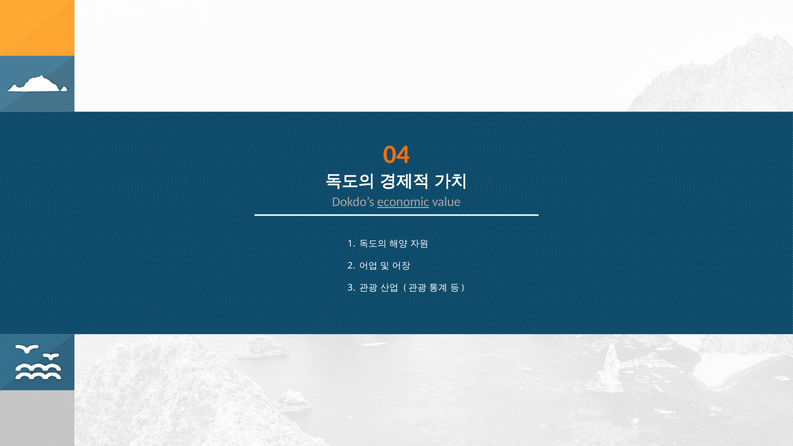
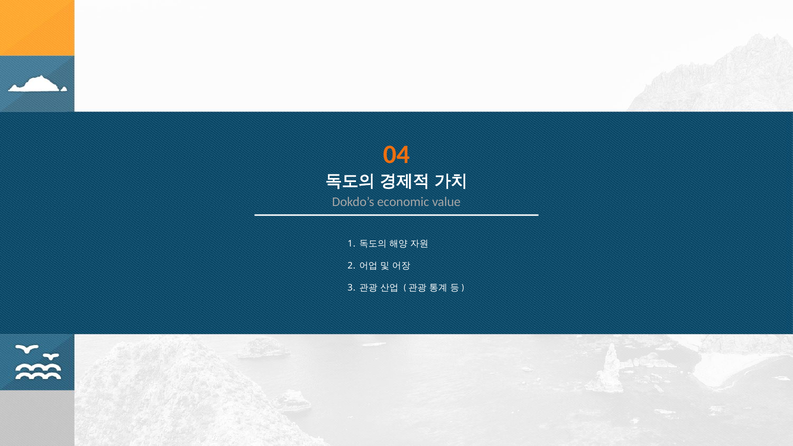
economic underline: present -> none (403, 202)
